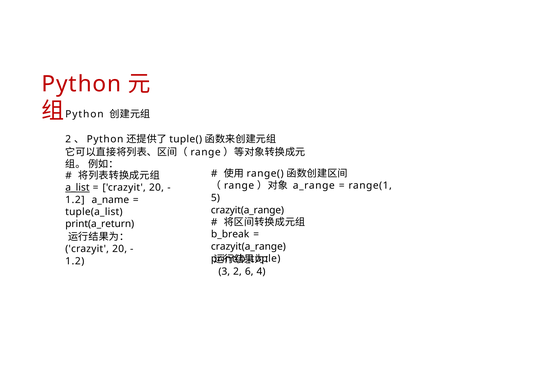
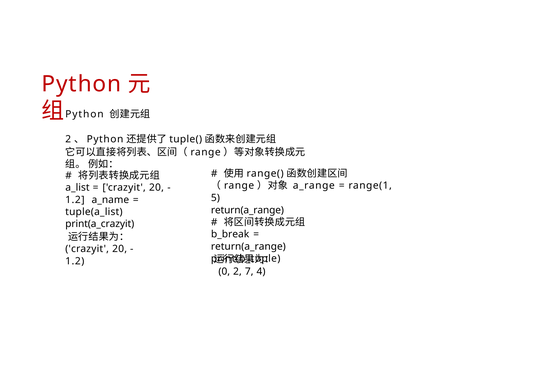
a_list underline: present -> none (77, 188)
crazyit(a_range: crazyit(a_range -> return(a_range (247, 210)
print(a_return: print(a_return -> print(a_crazyit (100, 224)
crazyit(a_range: crazyit(a_range -> return(a_range (248, 247)
3: 3 -> 0 (224, 272)
6: 6 -> 7 (249, 272)
